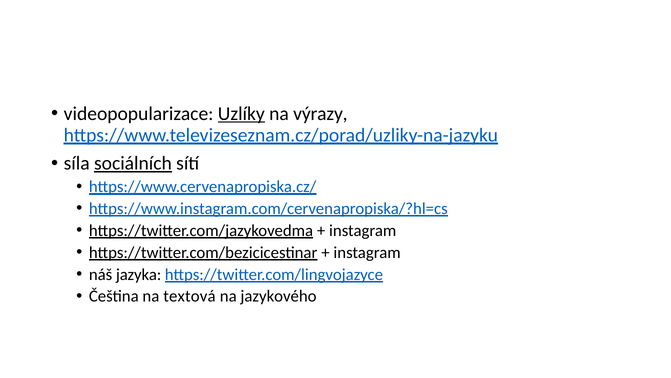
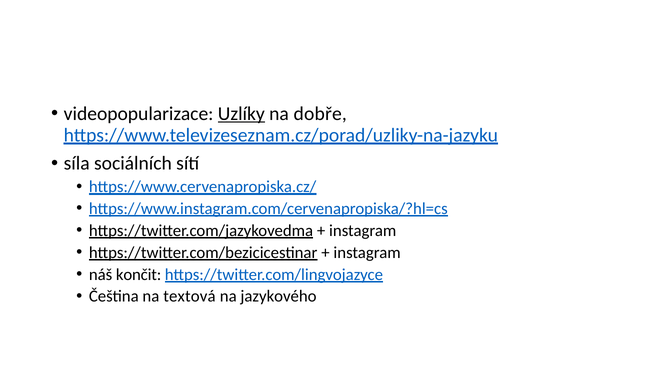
výrazy: výrazy -> dobře (320, 113)
sociálních underline: present -> none (133, 163)
jazyka: jazyka -> končit (139, 274)
